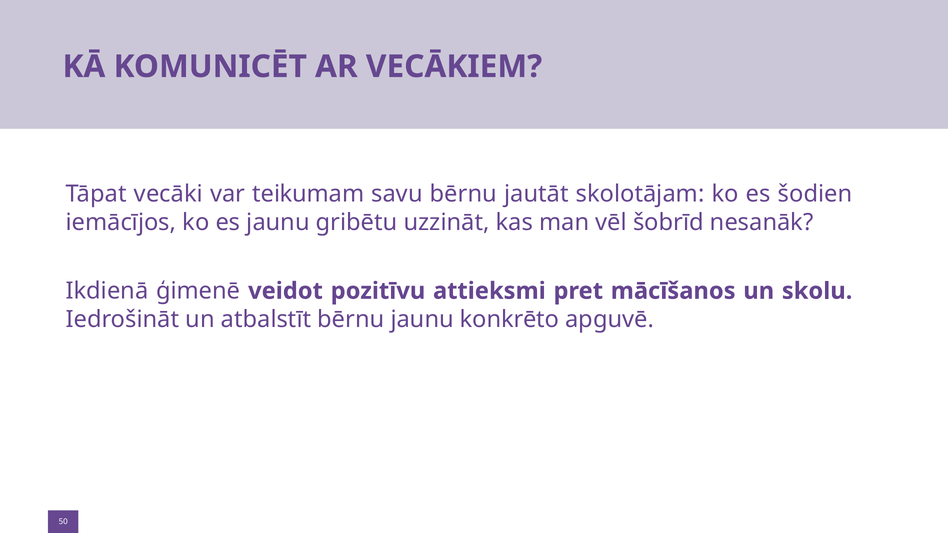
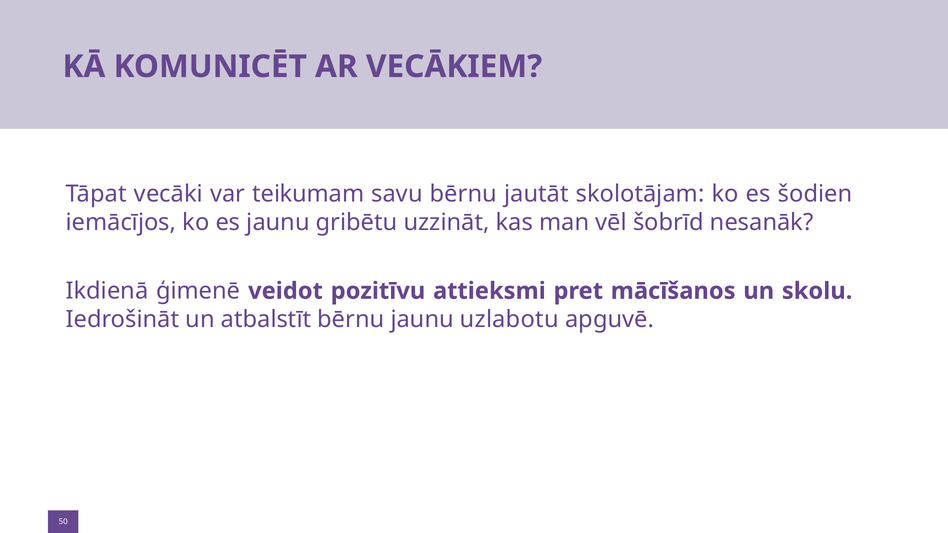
konkrēto: konkrēto -> uzlabotu (509, 320)
